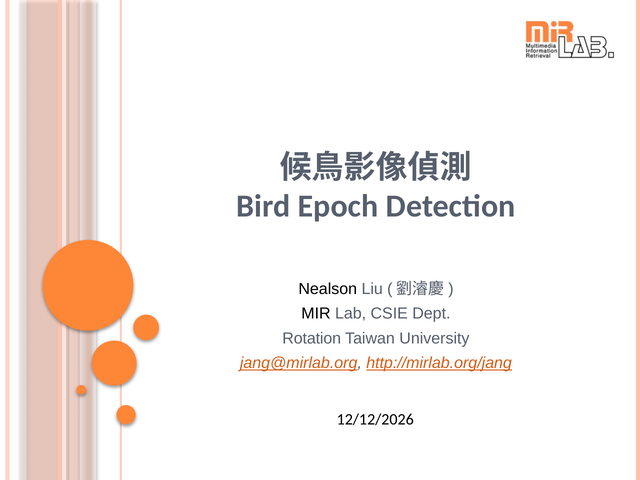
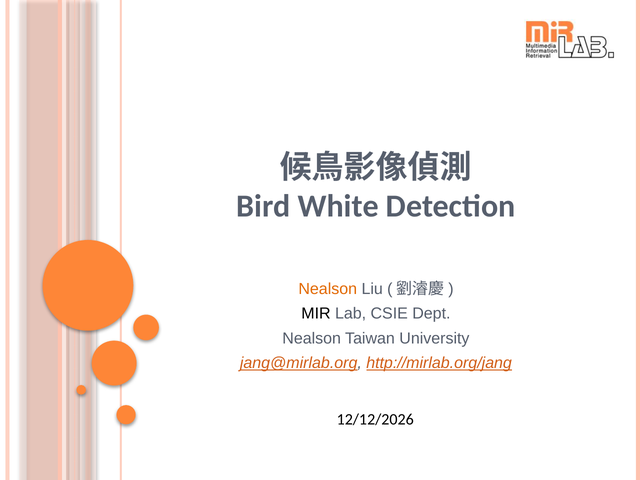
Epoch: Epoch -> White (338, 206)
Nealson colour: black -> orange (328, 289)
Rotation: Rotation -> Nealson (312, 338)
